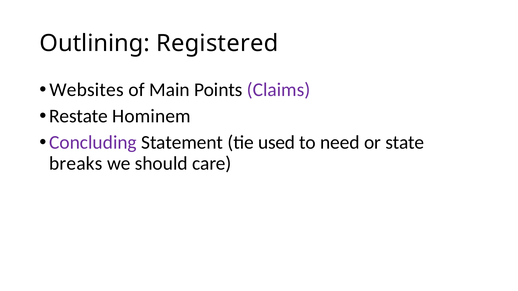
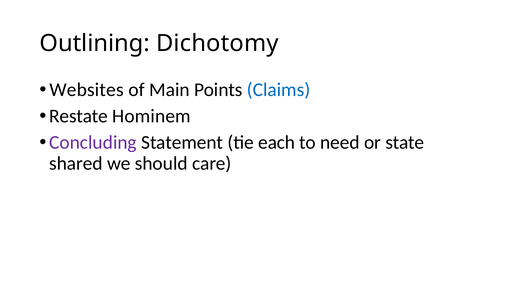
Registered: Registered -> Dichotomy (217, 44)
Claims colour: purple -> blue (279, 90)
used: used -> each (277, 143)
breaks: breaks -> shared (76, 164)
